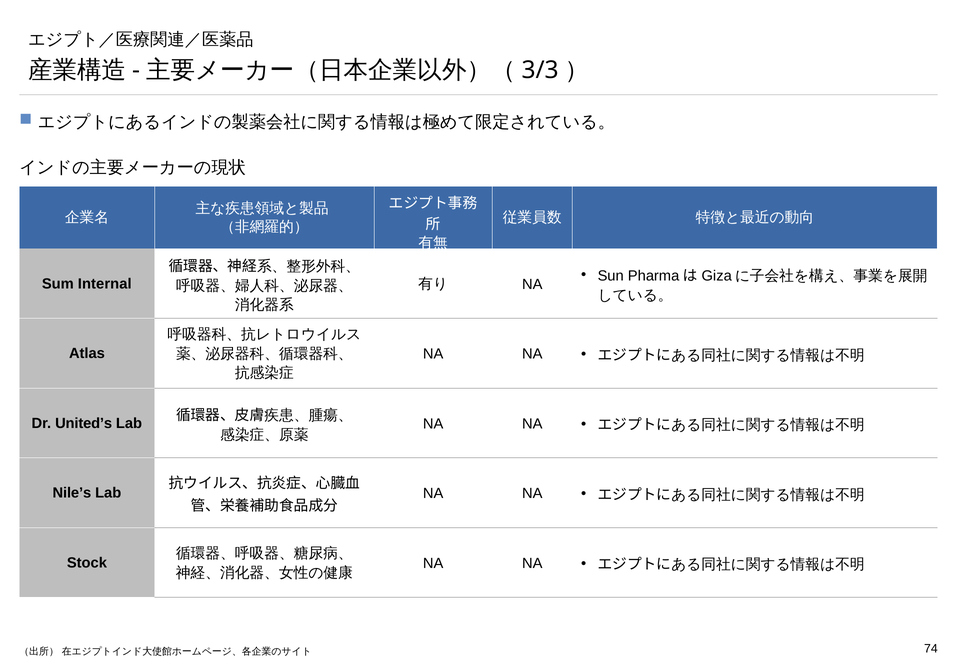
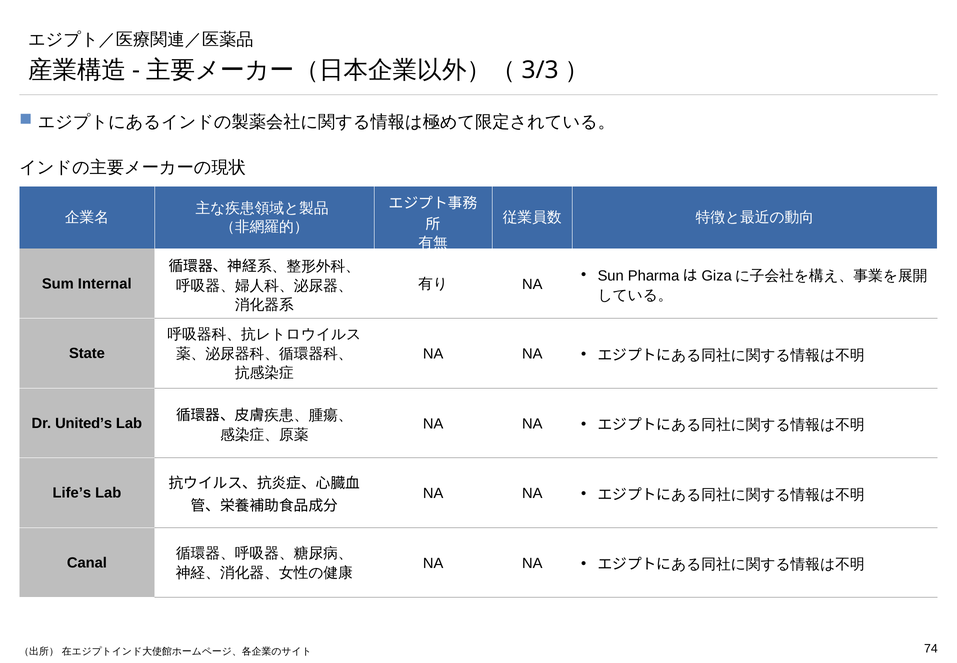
Atlas: Atlas -> State (87, 353)
Nile’s: Nile’s -> Life’s (72, 493)
Stock: Stock -> Canal (87, 562)
